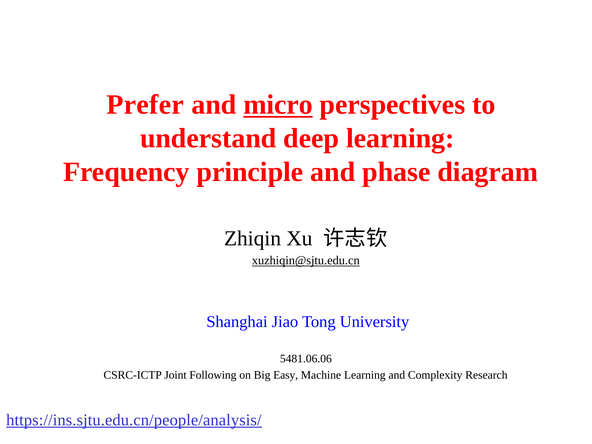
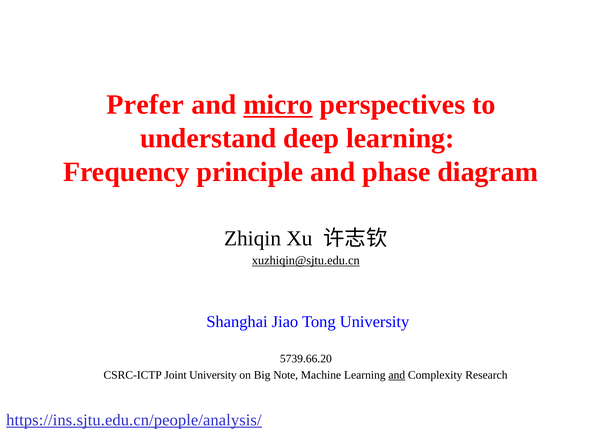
5481.06.06: 5481.06.06 -> 5739.66.20 (306, 359)
Joint Following: Following -> University (213, 375)
Easy: Easy -> Note (286, 375)
and underline: none -> present (397, 375)
